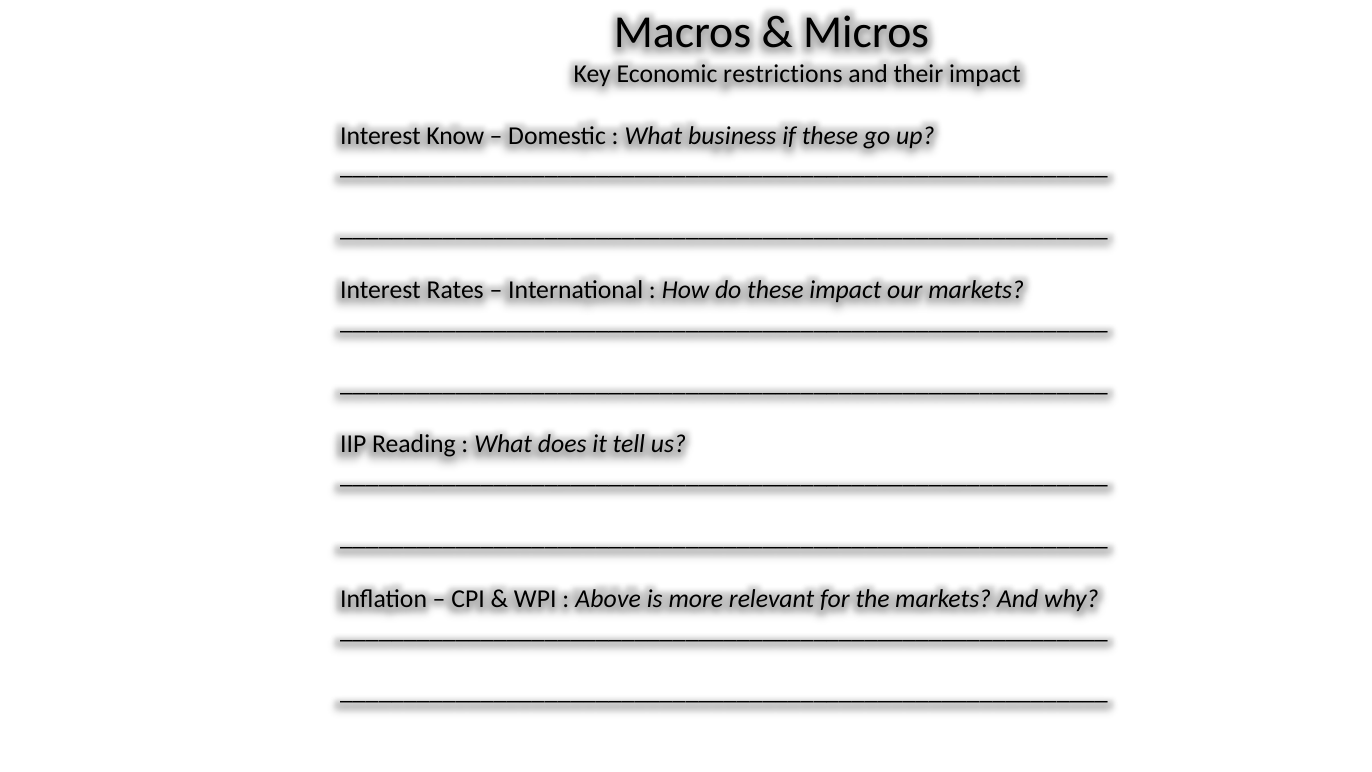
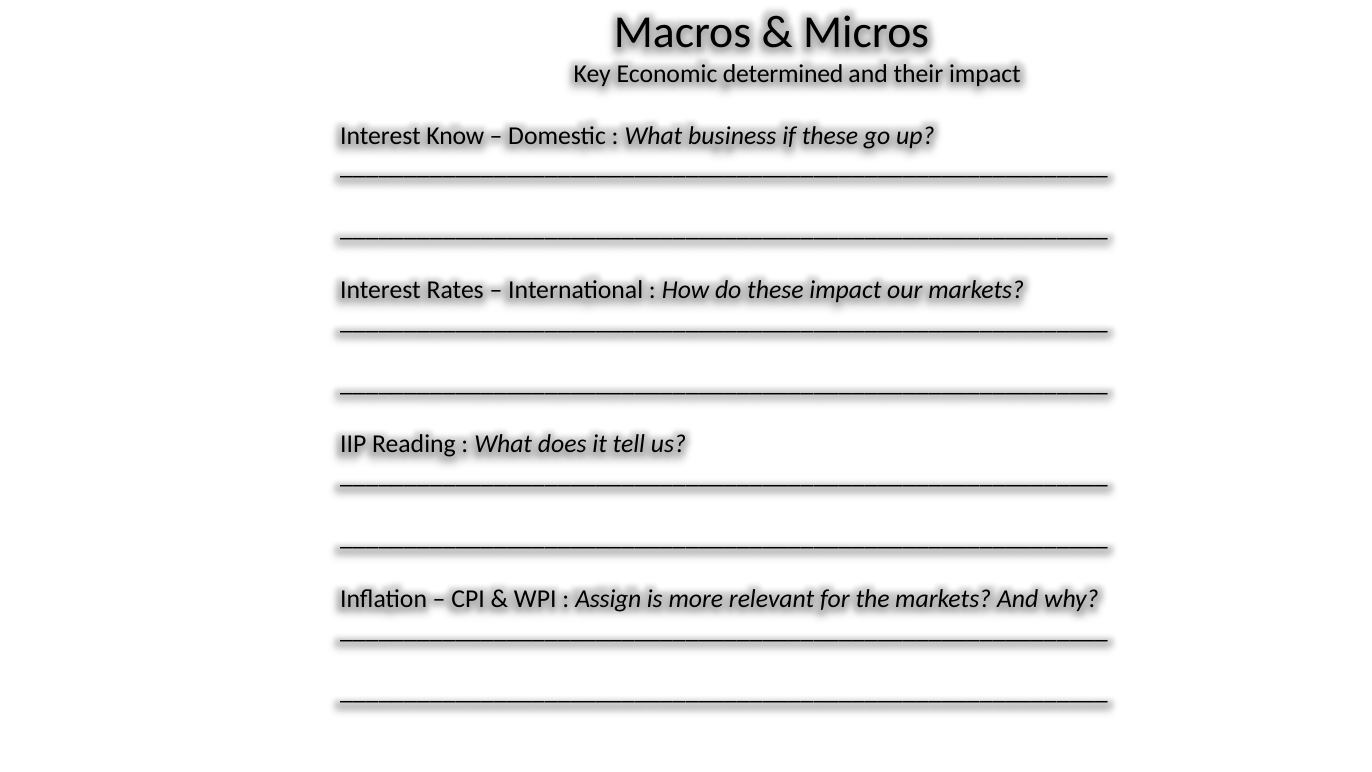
restrictions: restrictions -> determined (783, 74)
Above: Above -> Assign (608, 599)
